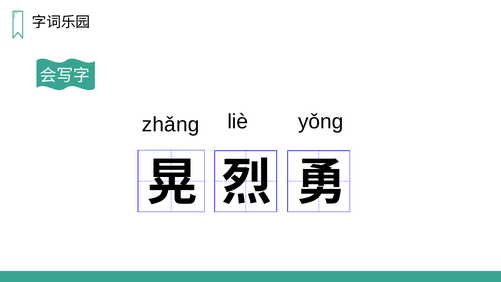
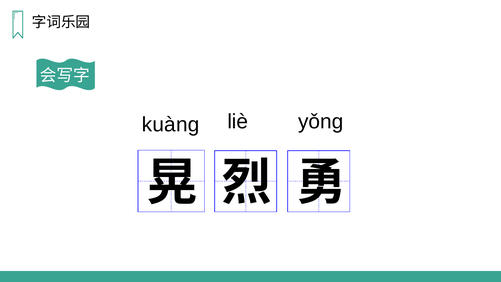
zhǎnɡ: zhǎnɡ -> kuànɡ (171, 125)
